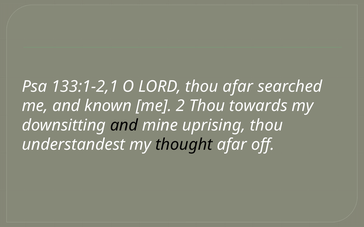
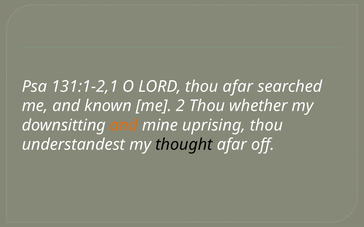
133:1-2,1: 133:1-2,1 -> 131:1-2,1 (85, 87)
towards: towards -> whether (258, 106)
and colour: black -> orange (124, 126)
